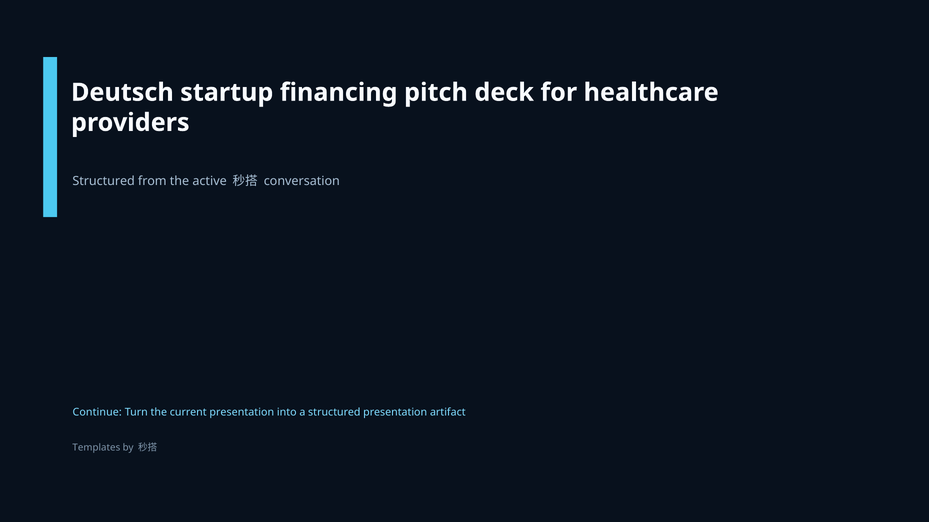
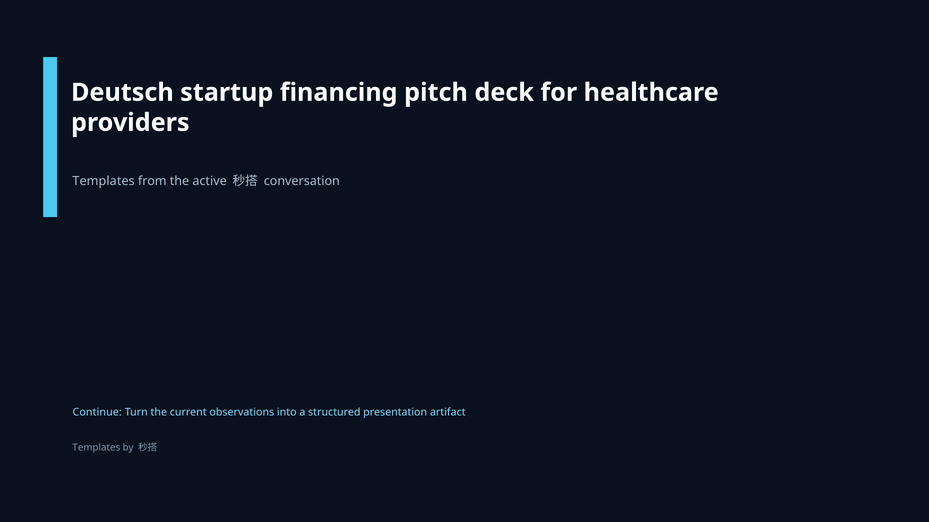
Structured: Structured -> Templates (104, 181)
current presentation: presentation -> observations (242, 413)
